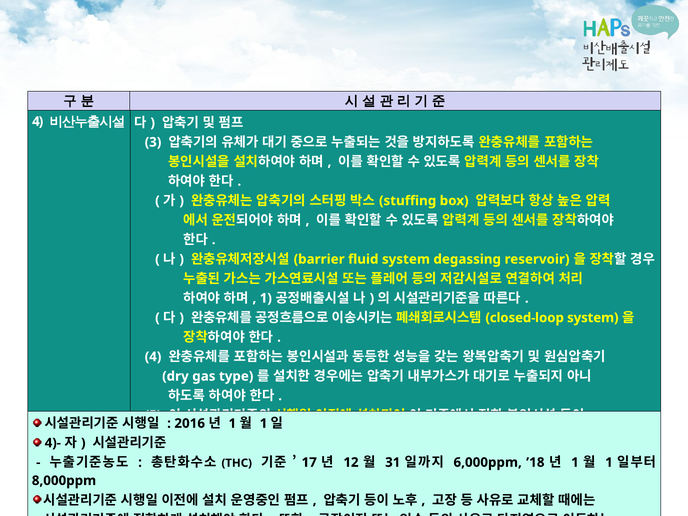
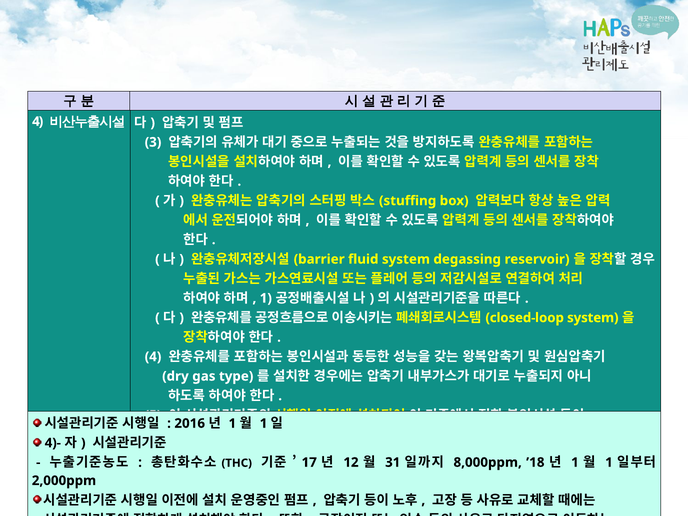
6,000ppm: 6,000ppm -> 8,000ppm (488, 462)
8,000ppm: 8,000ppm -> 2,000ppm (64, 481)
